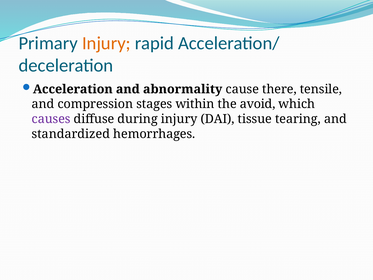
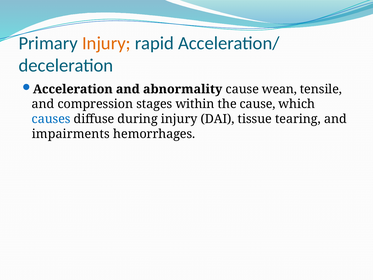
there: there -> wean (279, 89)
the avoid: avoid -> cause (258, 104)
causes colour: purple -> blue (51, 119)
standardized: standardized -> impairments (71, 134)
